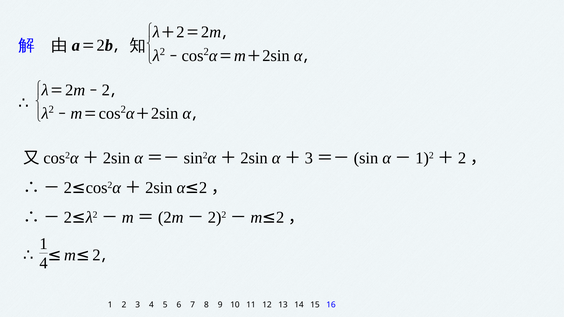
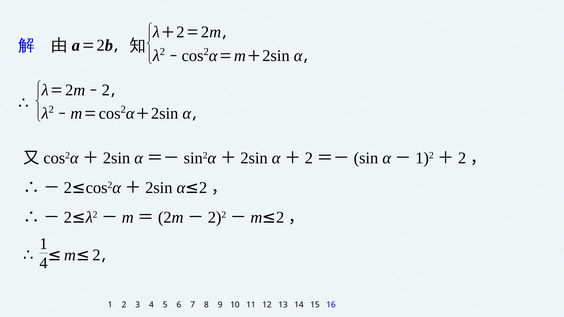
3: 3 -> 2 (309, 158)
